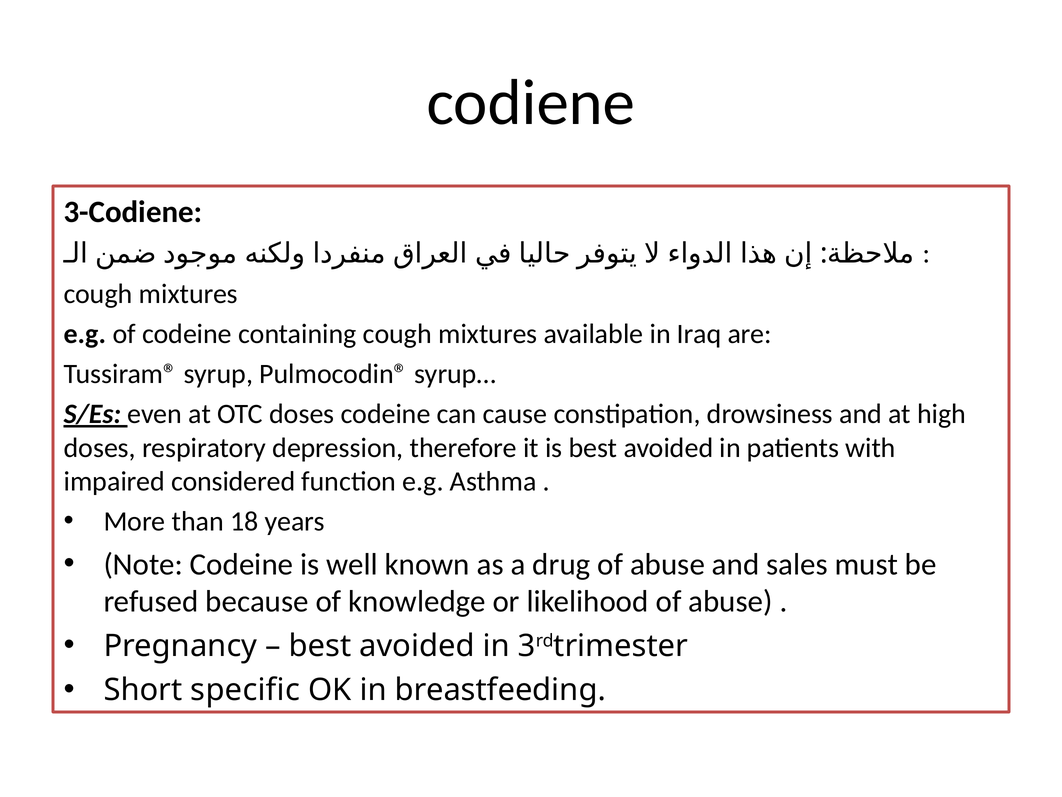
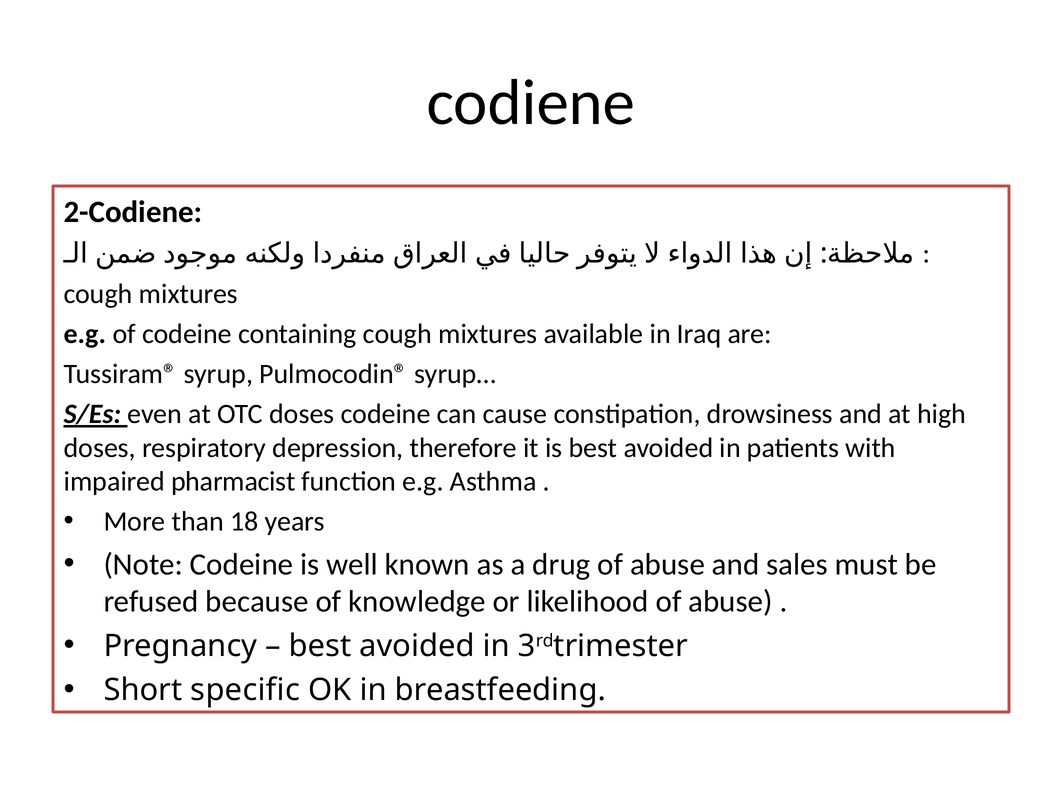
3-Codiene: 3-Codiene -> 2-Codiene (133, 212)
considered: considered -> pharmacist (233, 481)
